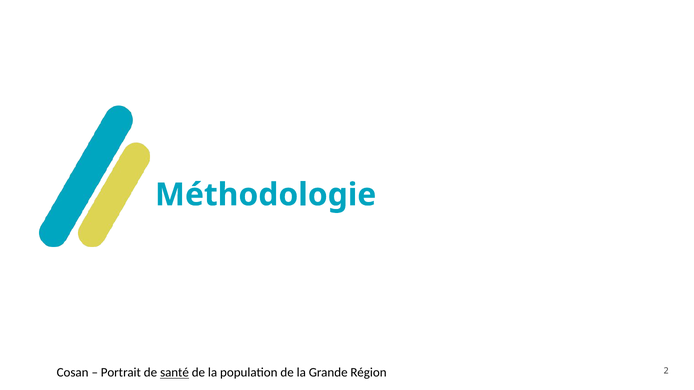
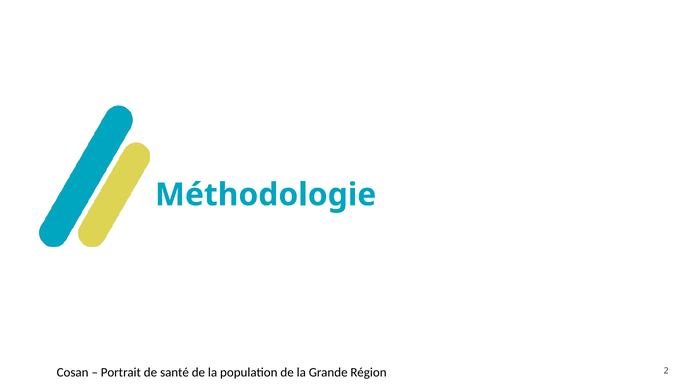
santé underline: present -> none (174, 373)
